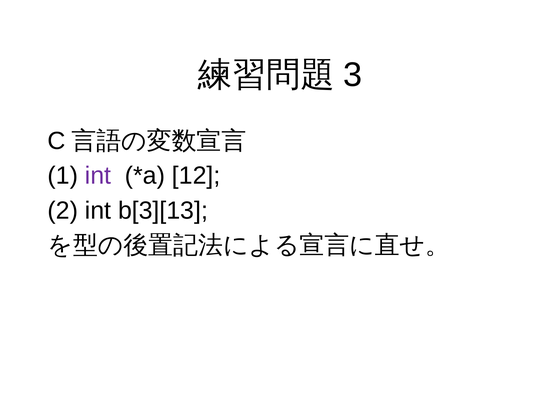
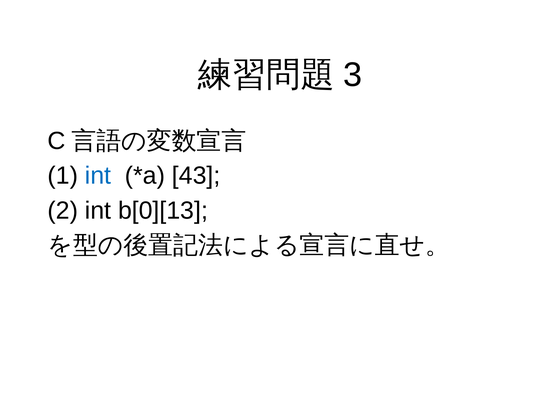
int colour: purple -> blue (98, 176)
12: 12 -> 43 (196, 176)
b[3][13: b[3][13 -> b[0][13 (163, 211)
